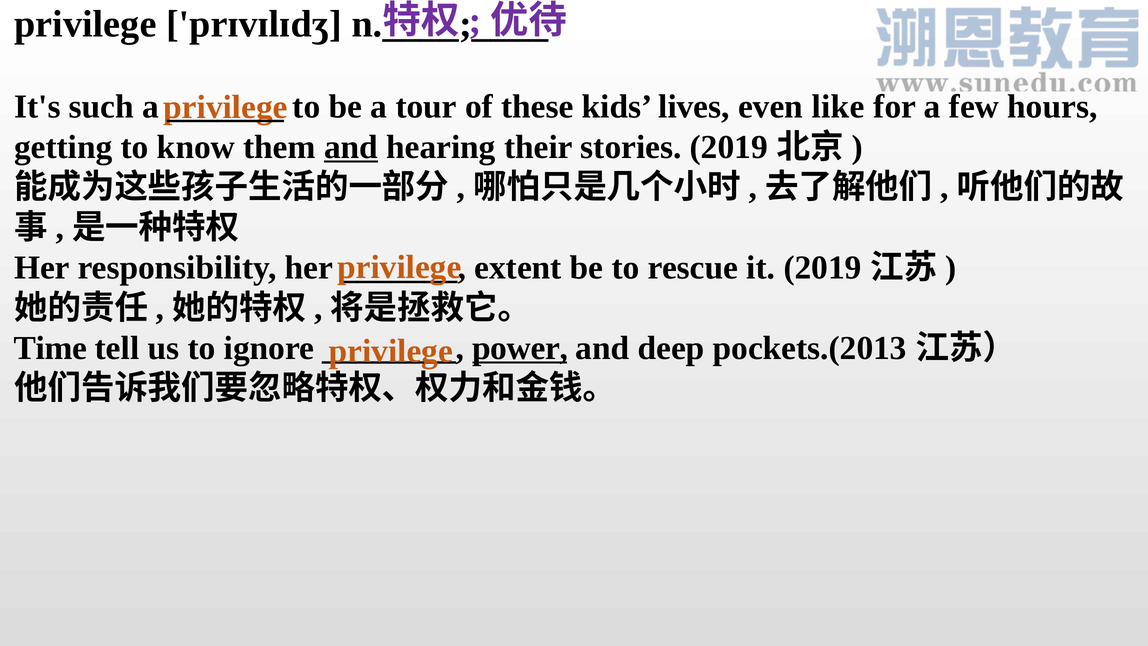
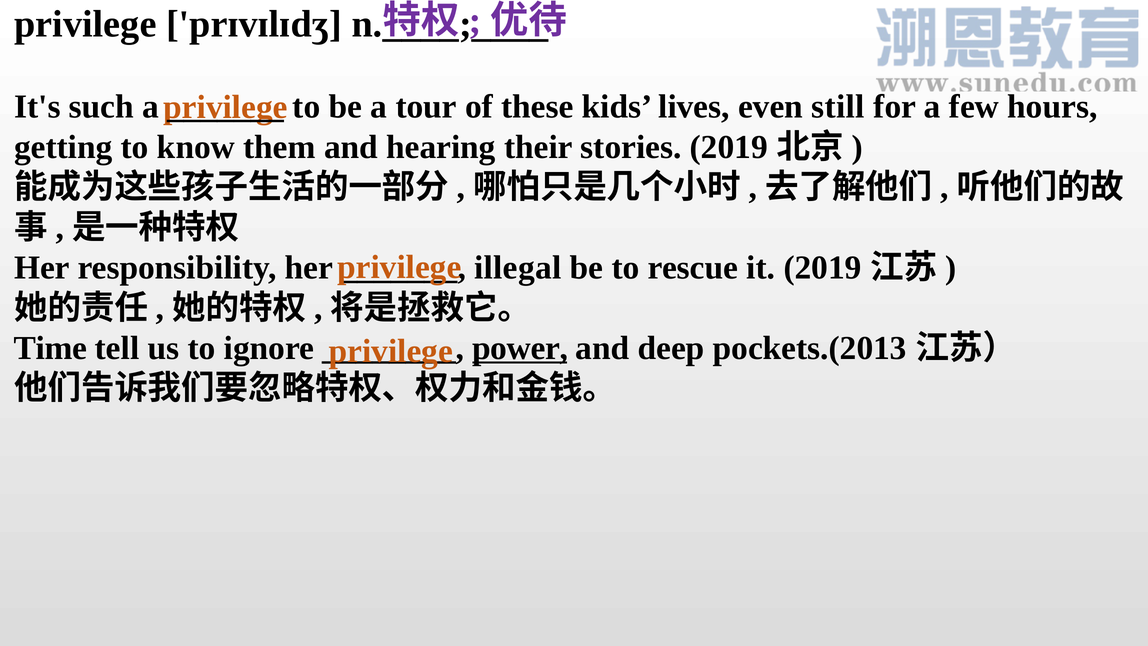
like: like -> still (838, 107)
and underline: present -> none (351, 147)
extent: extent -> illegal (518, 268)
